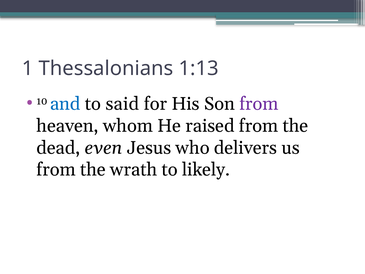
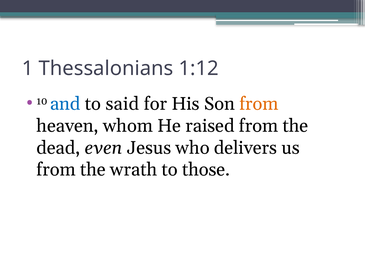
1:13: 1:13 -> 1:12 (199, 68)
from colour: purple -> orange (259, 104)
likely: likely -> those (206, 170)
